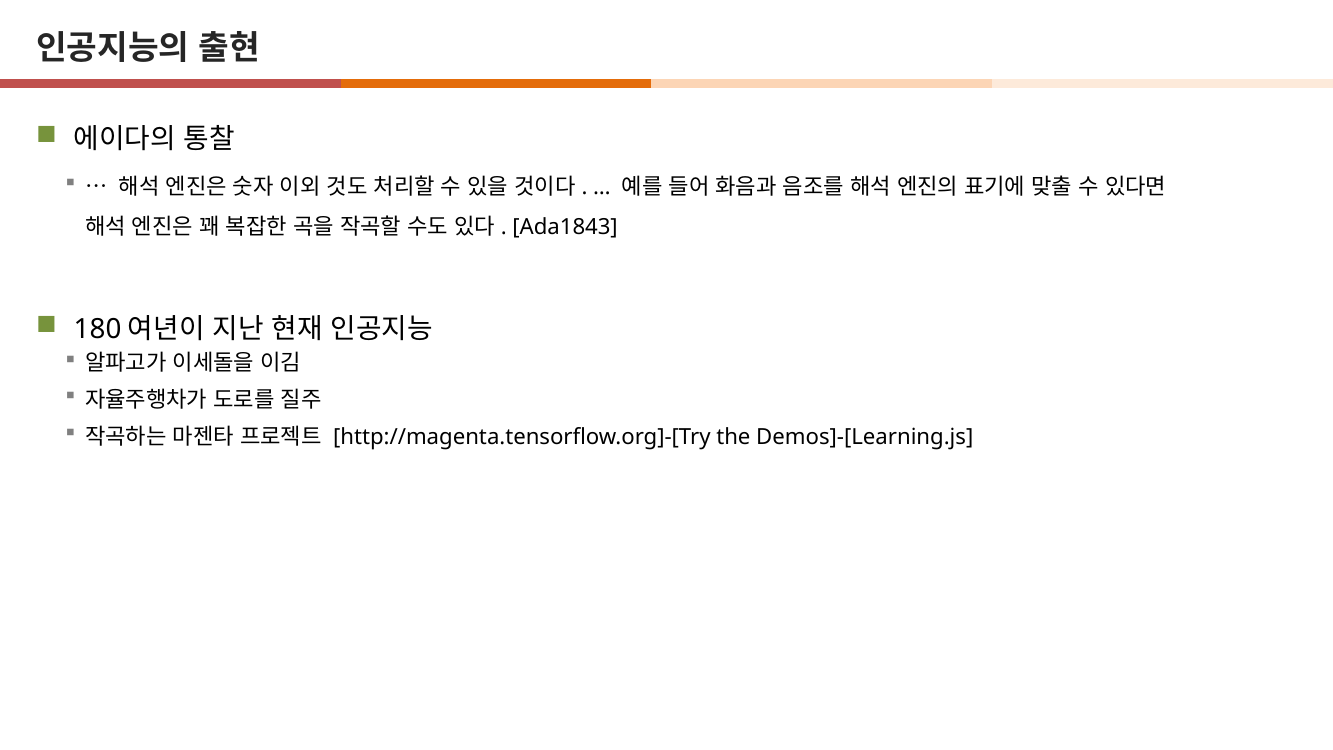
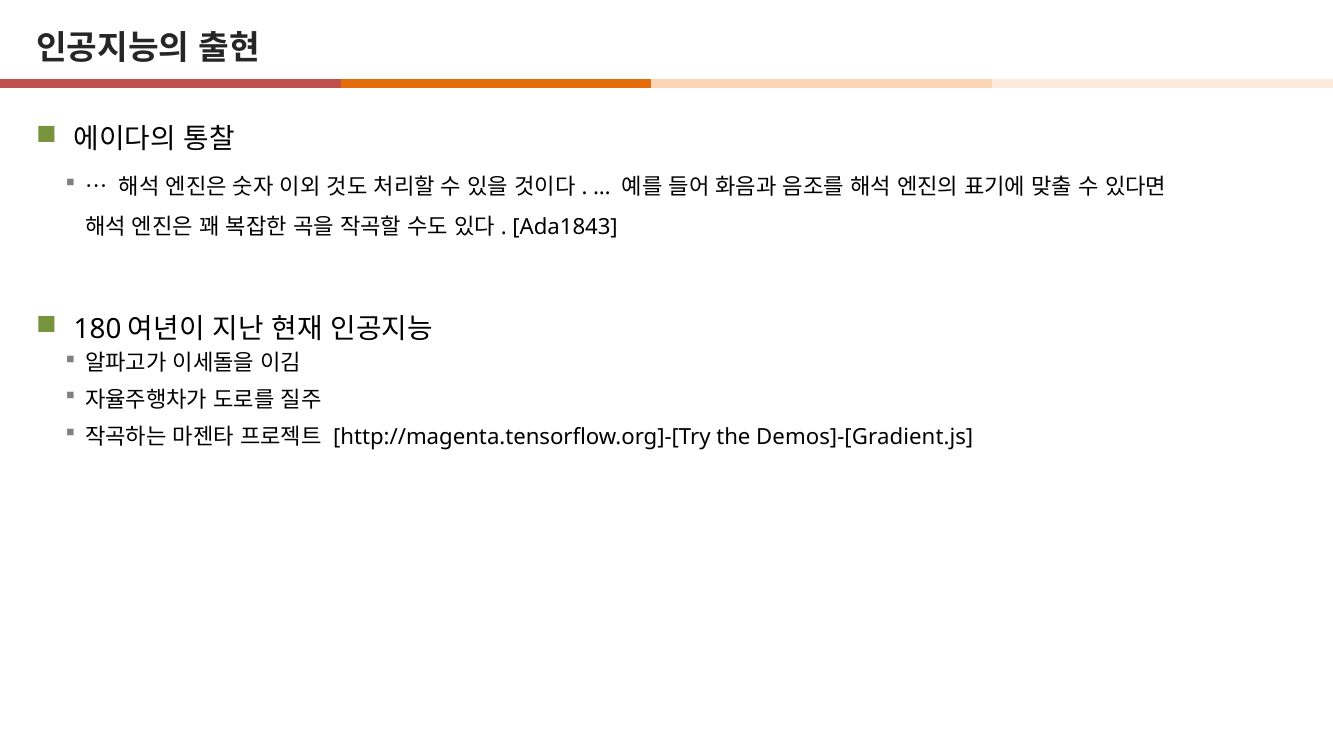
Demos]-[Learning.js: Demos]-[Learning.js -> Demos]-[Gradient.js (865, 437)
